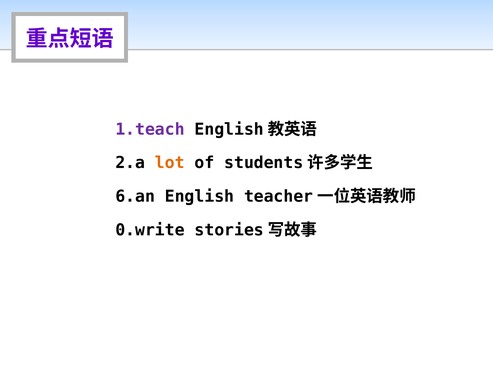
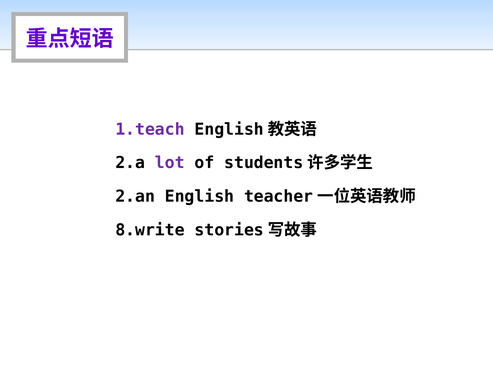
lot colour: orange -> purple (170, 163)
6.an: 6.an -> 2.an (135, 196)
0.write: 0.write -> 8.write (150, 230)
